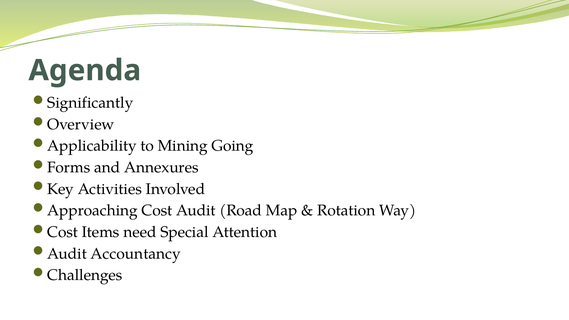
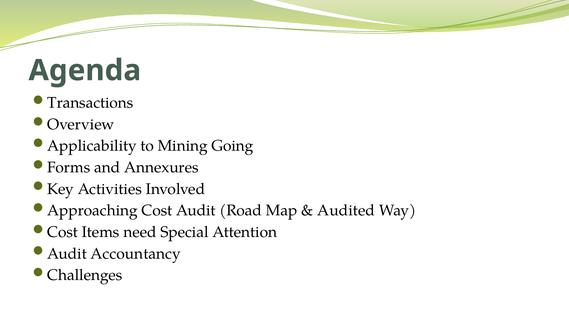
Significantly: Significantly -> Transactions (90, 103)
Rotation: Rotation -> Audited (346, 211)
